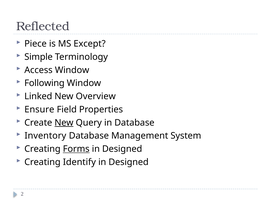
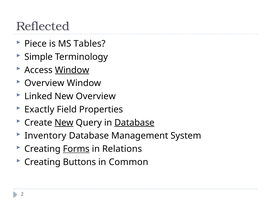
Except: Except -> Tables (90, 44)
Window underline: none -> present (72, 70)
Following: Following -> Overview (44, 83)
Ensure: Ensure -> Exactly (39, 109)
Database underline: none -> present (134, 122)
Designed: Designed -> Relations (122, 148)
Identify: Identify -> Buttons (79, 161)
Designed: Designed -> Common (128, 161)
